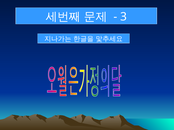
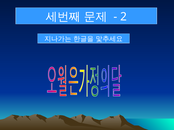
3: 3 -> 2 (123, 17)
